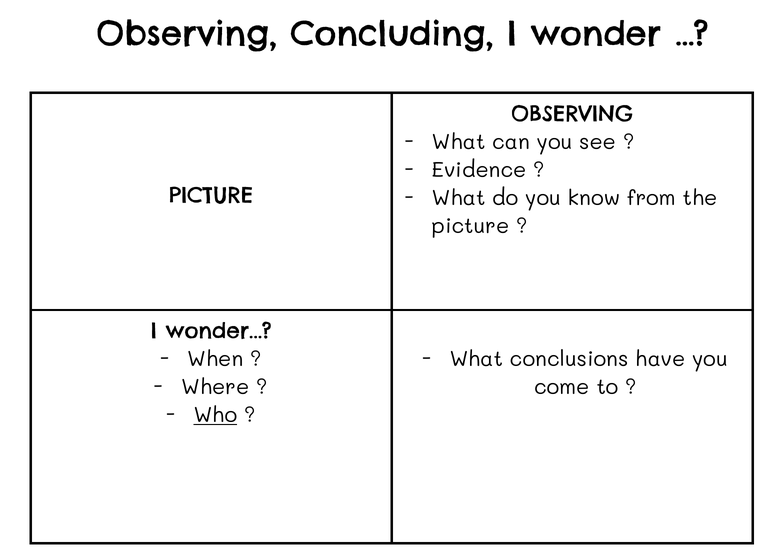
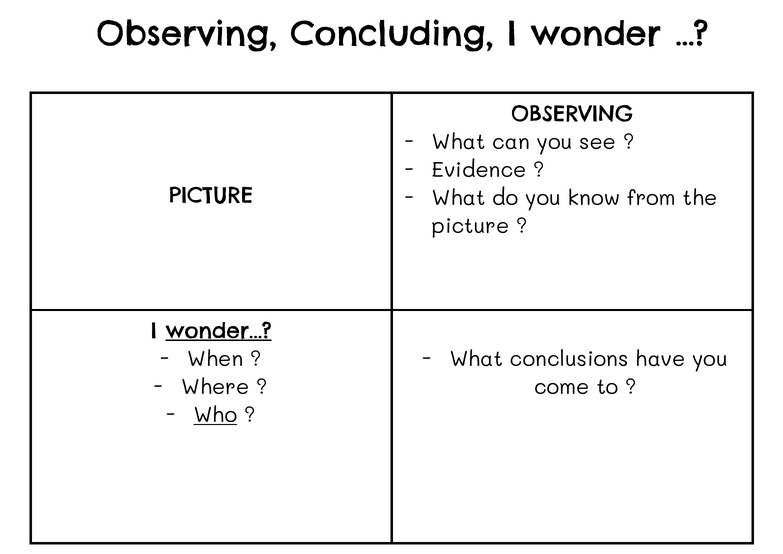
wonder underline: none -> present (219, 331)
